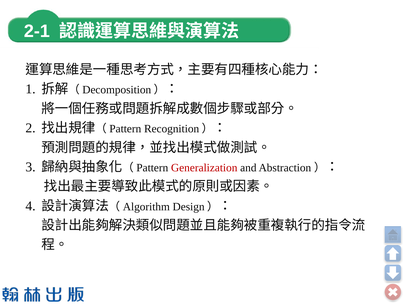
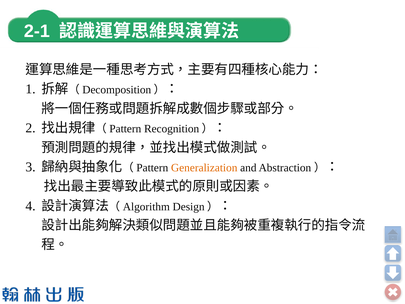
Generalization colour: red -> orange (204, 168)
